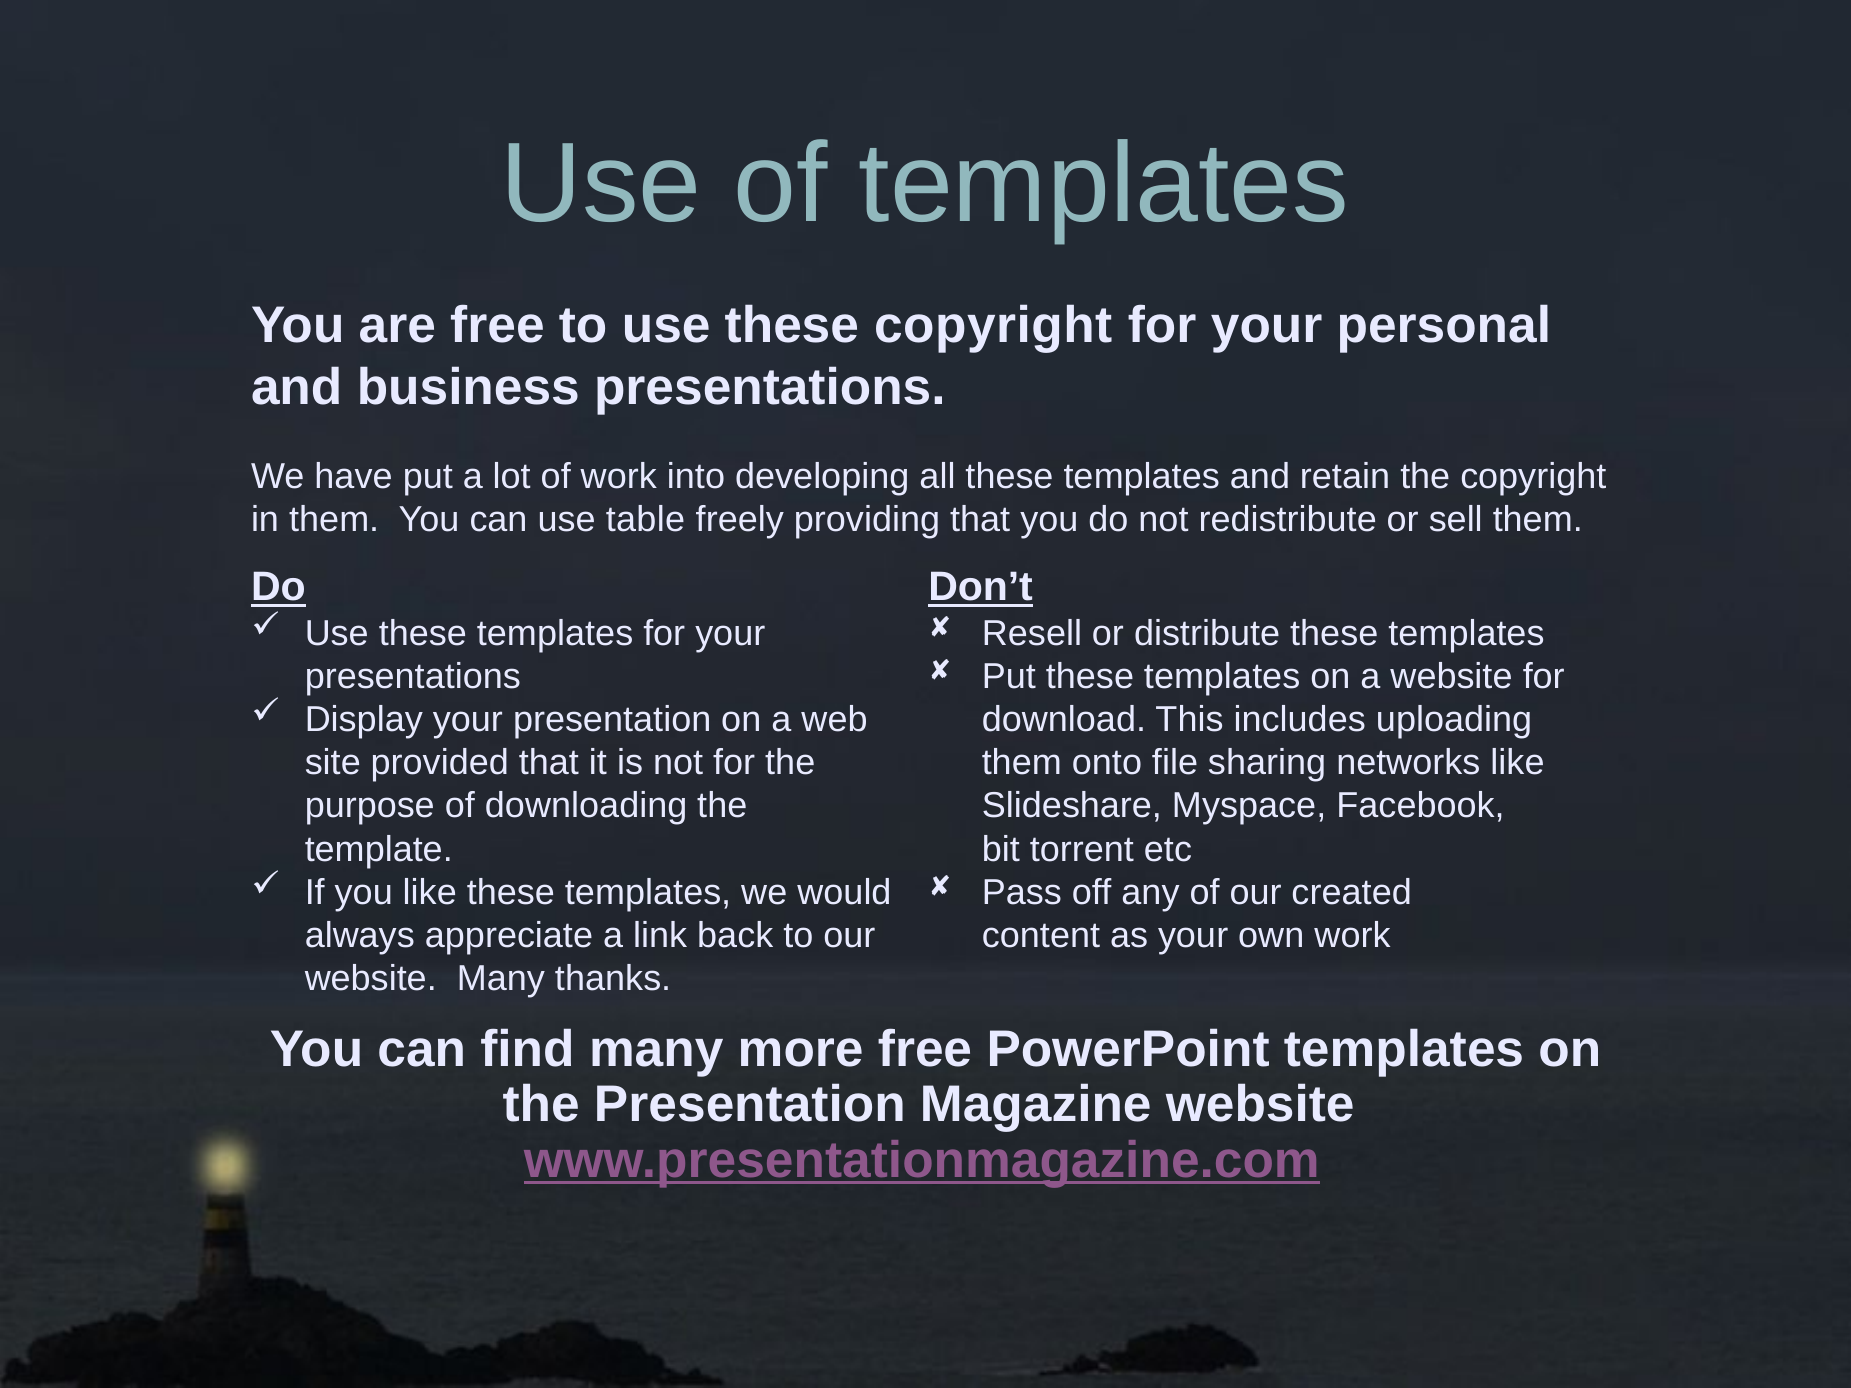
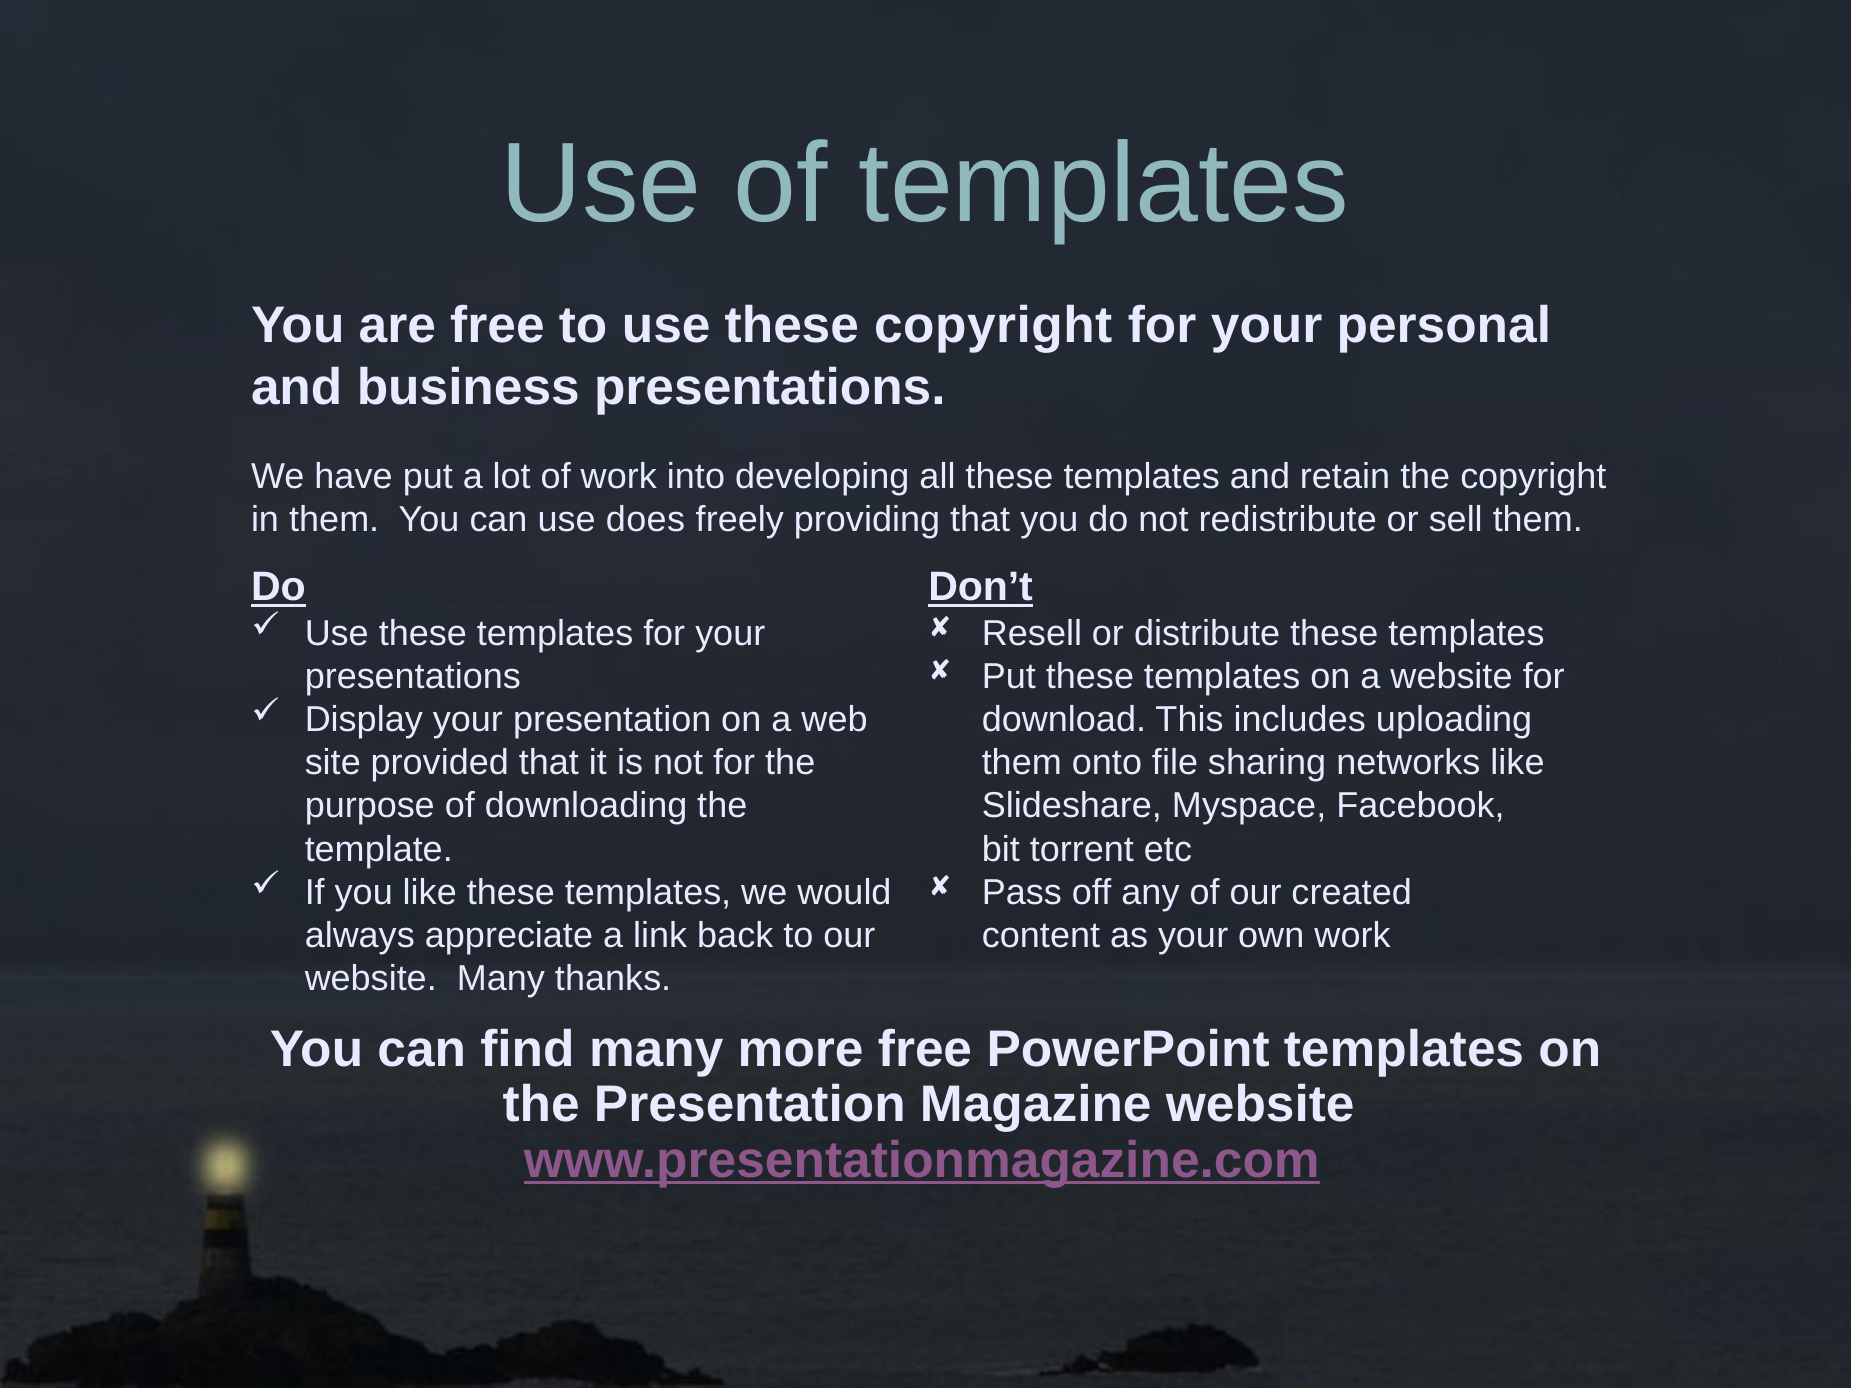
table: table -> does (645, 520)
